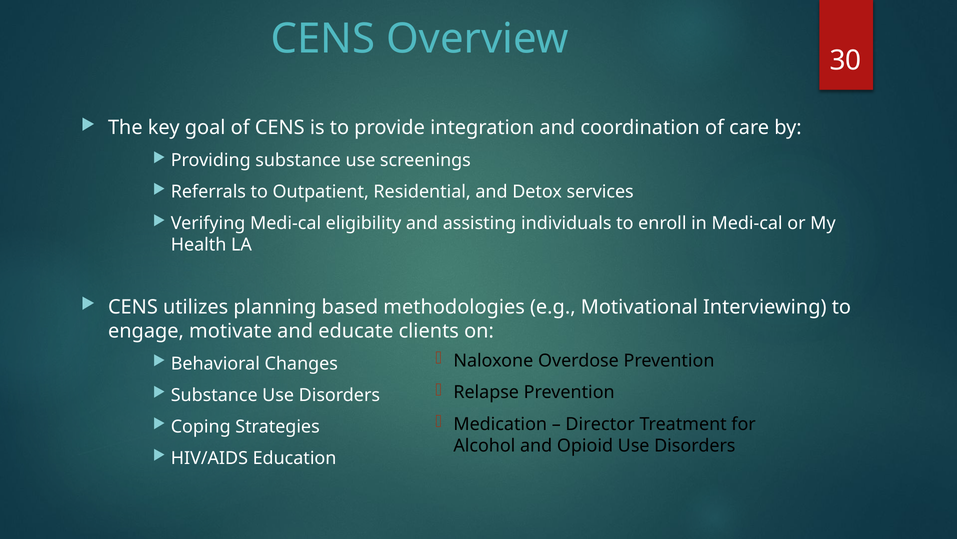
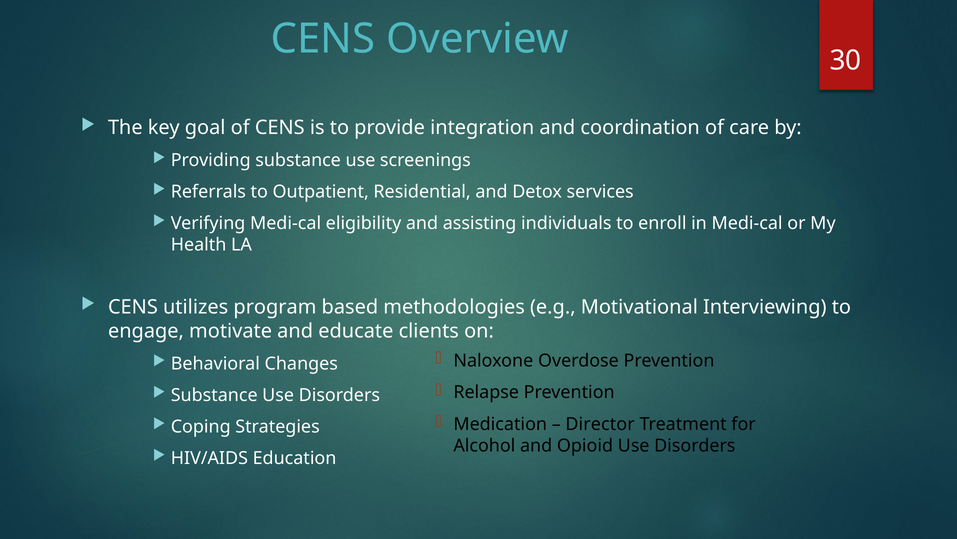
planning: planning -> program (275, 307)
